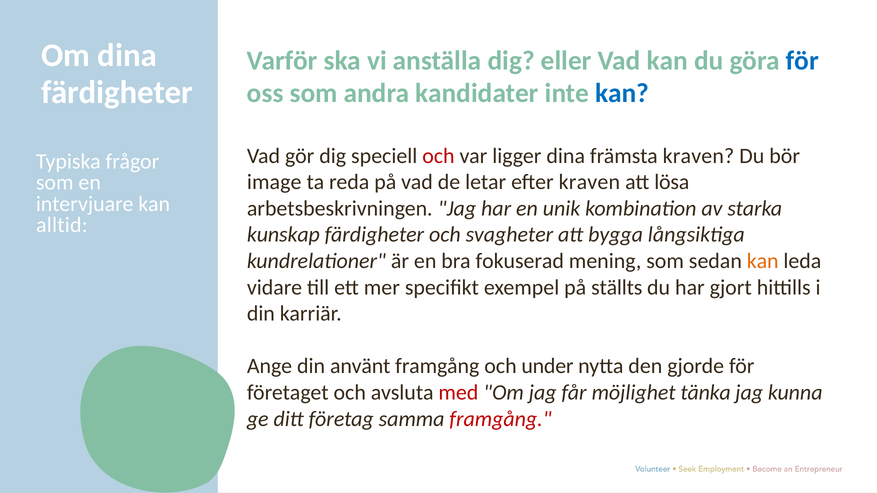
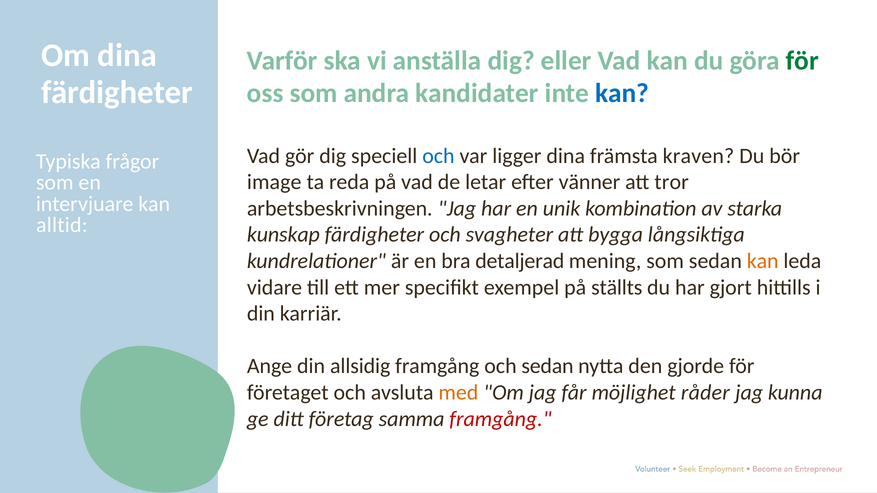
för colour: blue -> green (802, 61)
och colour: red -> blue (438, 156)
efter kraven: kraven -> vänner (590, 182)
lösa: lösa -> tror (672, 182)
fokuserad: fokuserad -> detaljerad (520, 261)
använt: använt -> allsidig (360, 366)
och under: under -> sedan (548, 366)
med colour: red -> orange (458, 393)
tänka: tänka -> råder (705, 393)
